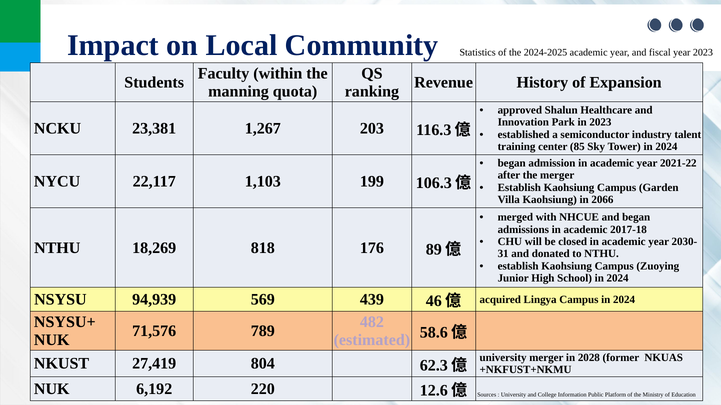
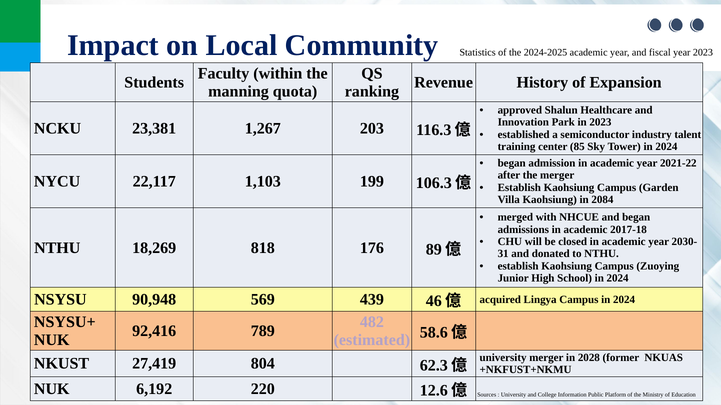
2066: 2066 -> 2084 (602, 200)
94,939: 94,939 -> 90,948 (154, 300)
71,576: 71,576 -> 92,416 (154, 331)
